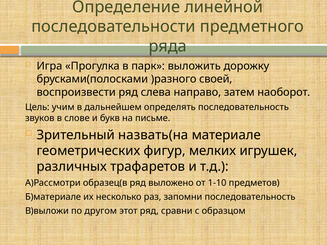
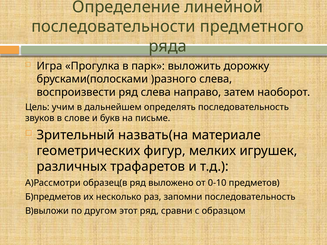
)разного своей: своей -> слева (216, 79)
1-10: 1-10 -> 0-10 (217, 183)
Б)материале: Б)материале -> Б)предметов (53, 197)
